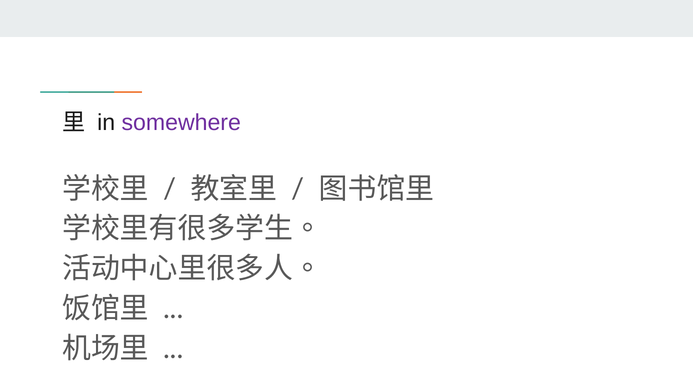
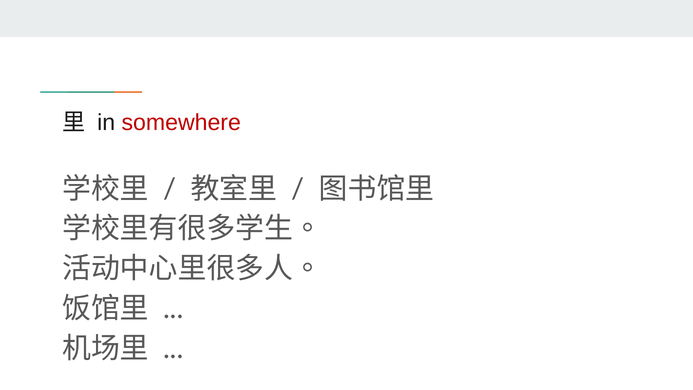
somewhere colour: purple -> red (181, 122)
